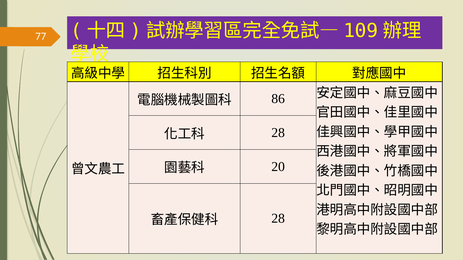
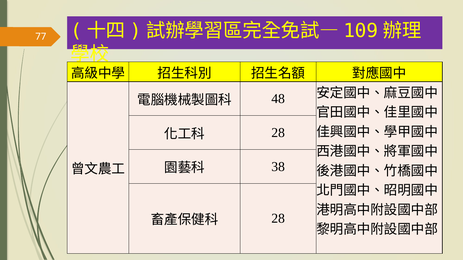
86: 86 -> 48 (278, 99)
20: 20 -> 38 (278, 167)
